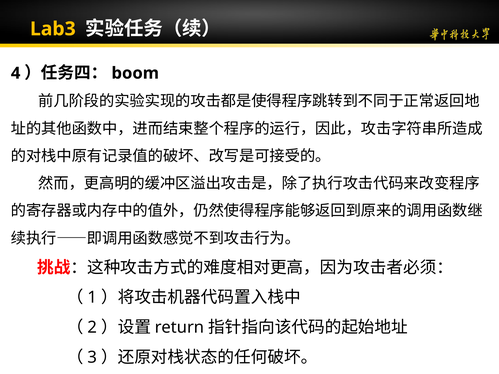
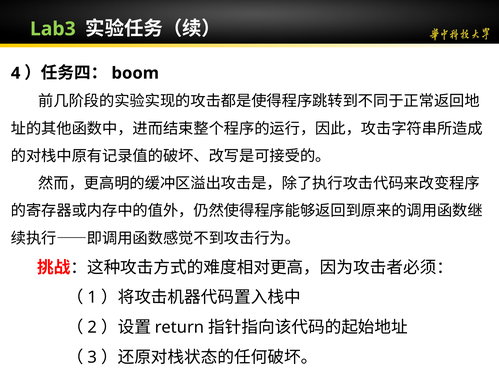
Lab3 colour: yellow -> light green (53, 29)
